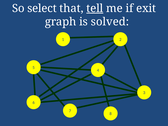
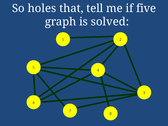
select: select -> holes (42, 8)
tell underline: present -> none (95, 8)
exit: exit -> five (146, 8)
